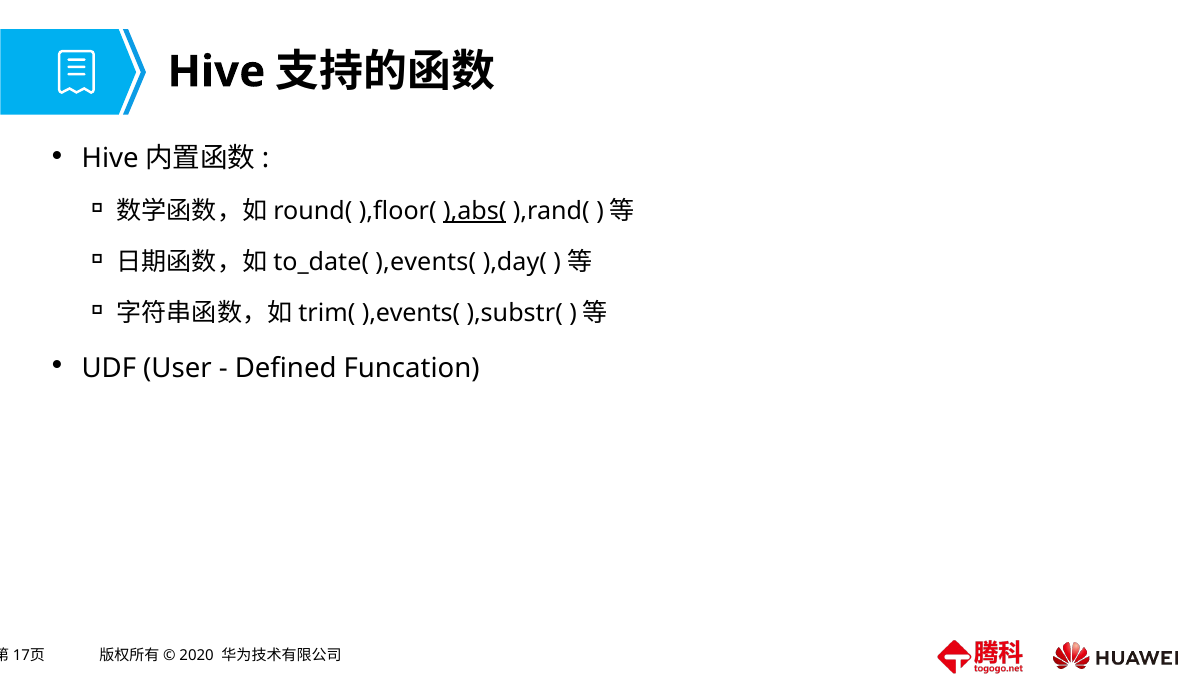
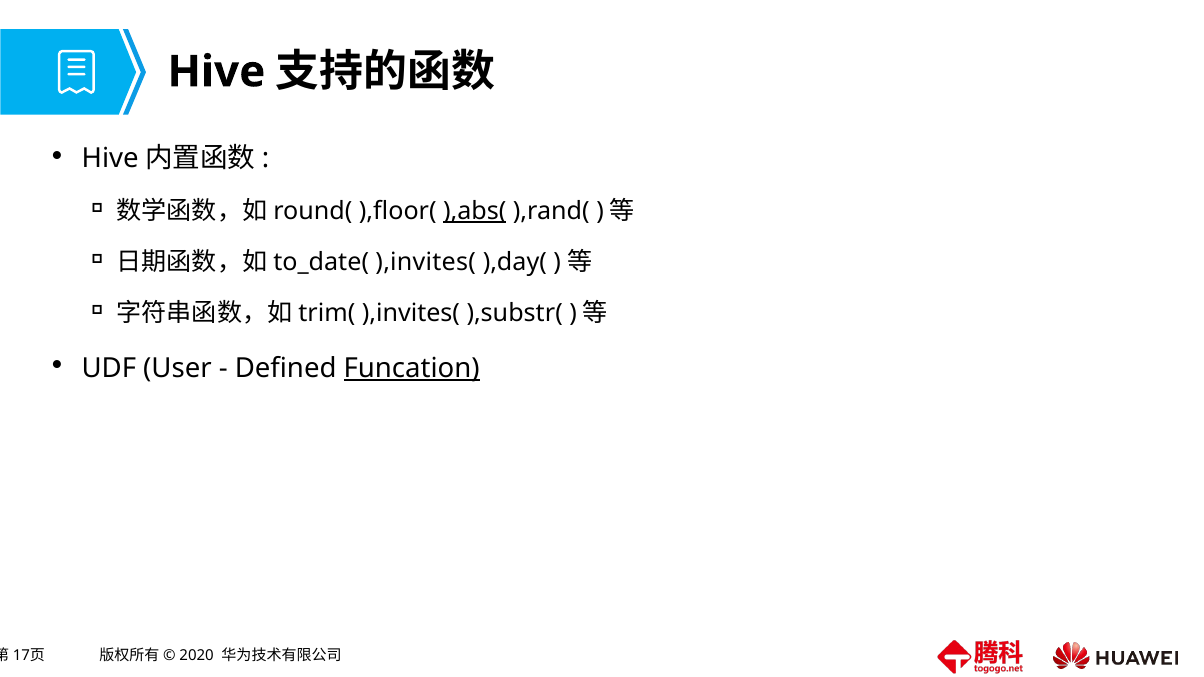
),events(: ),events( -> ),invites( (426, 262)
),events(: ),events( -> ),invites( (411, 314)
Funcation underline: none -> present (412, 369)
